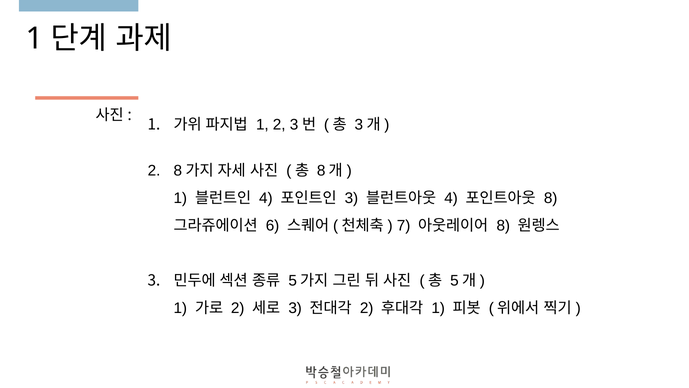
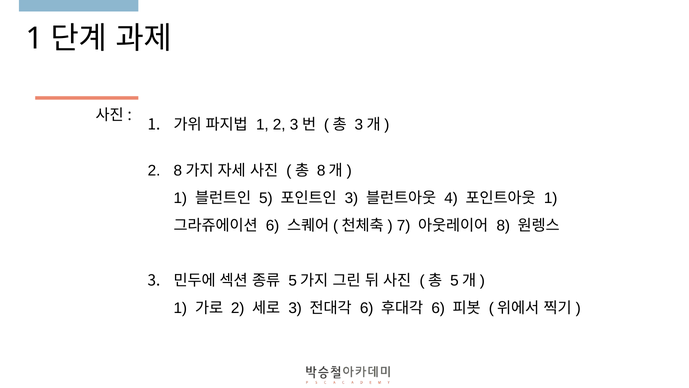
4: 4 -> 5 (266, 198)
8: 8 -> 1 (551, 198)
2: 2 -> 6 (367, 308)
1: 1 -> 6 (438, 308)
